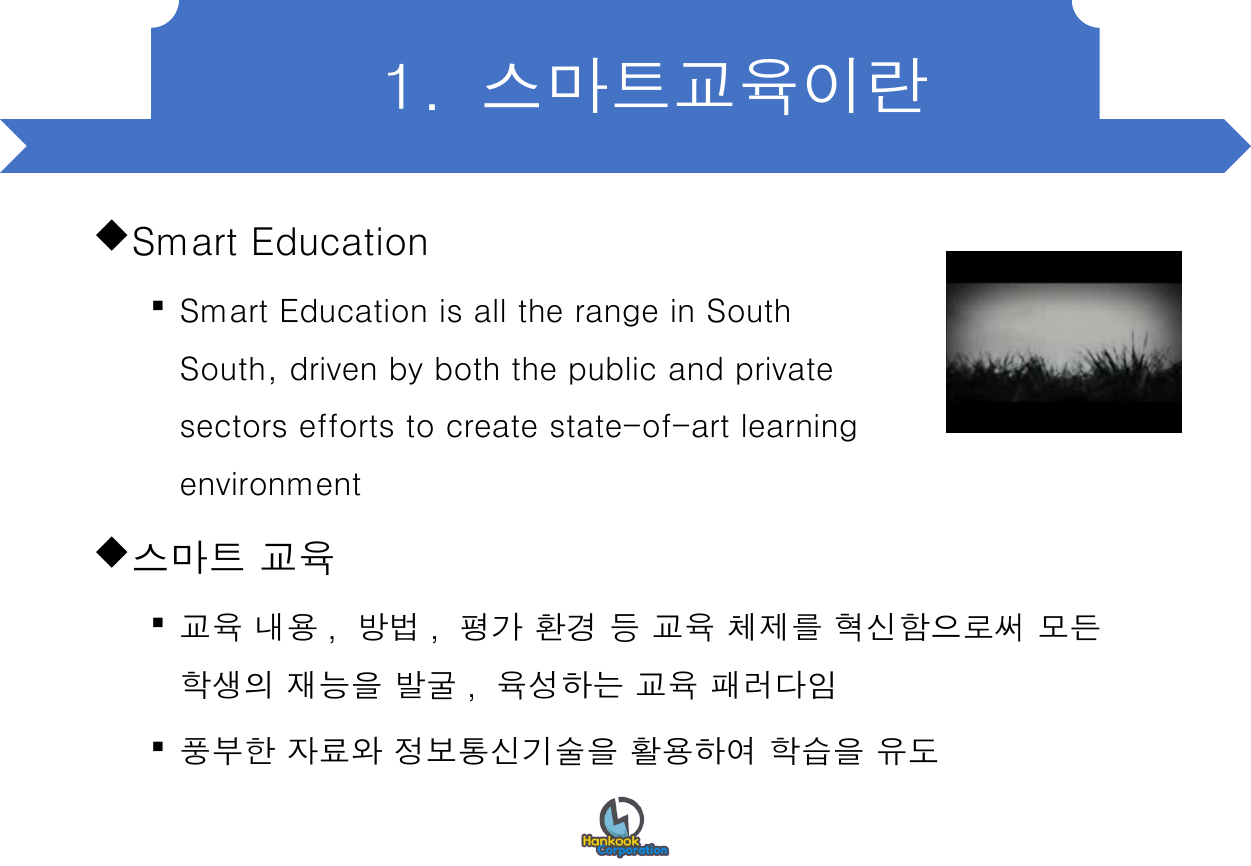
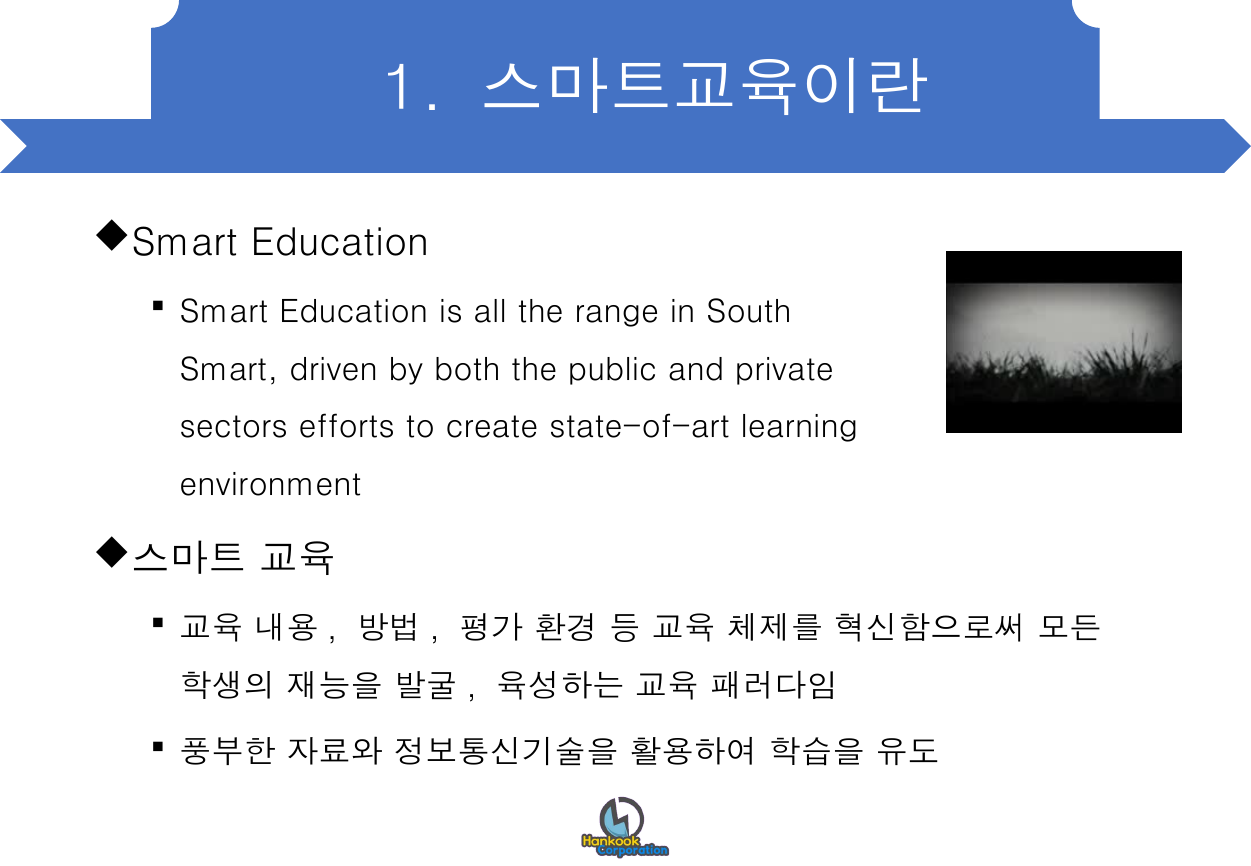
South: South -> Smart (229, 370)
